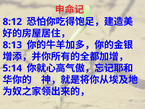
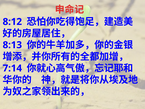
5:14: 5:14 -> 7:14 (12, 68)
